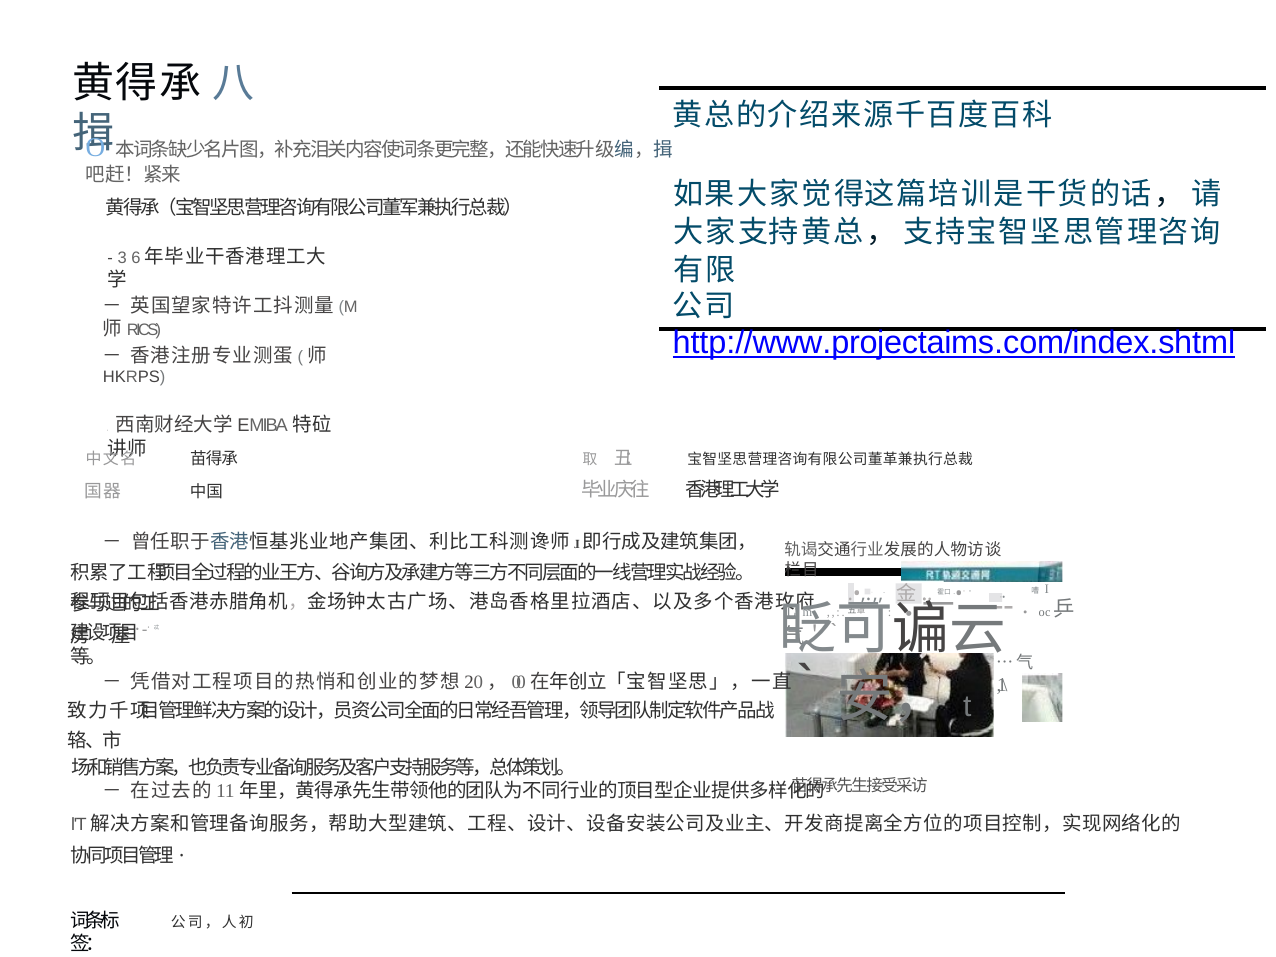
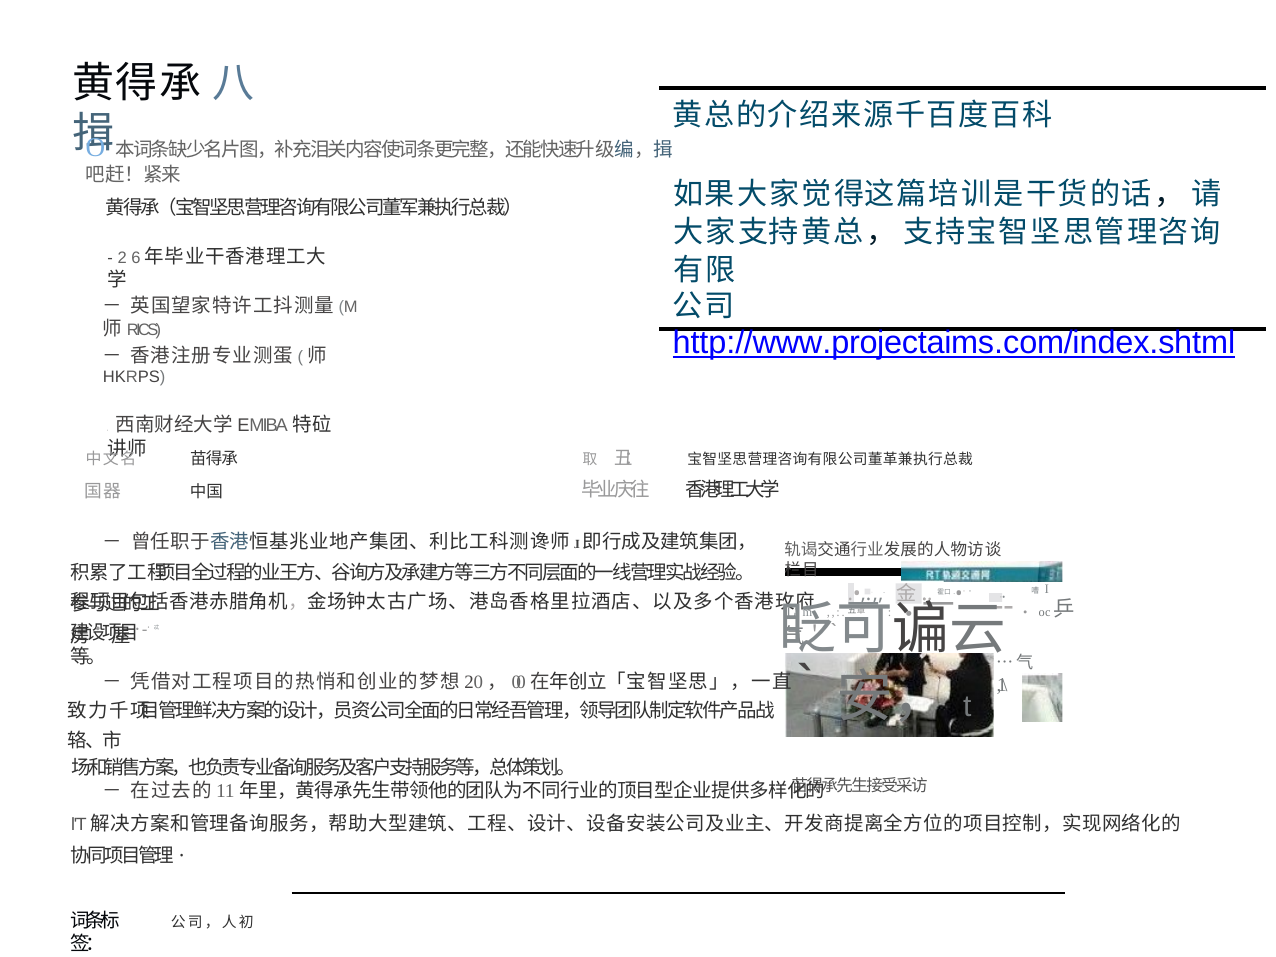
3: 3 -> 2 (122, 258)
